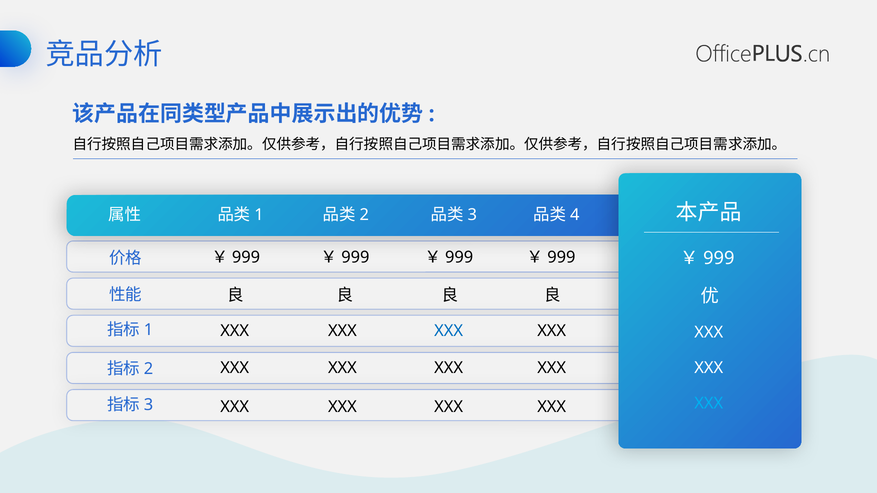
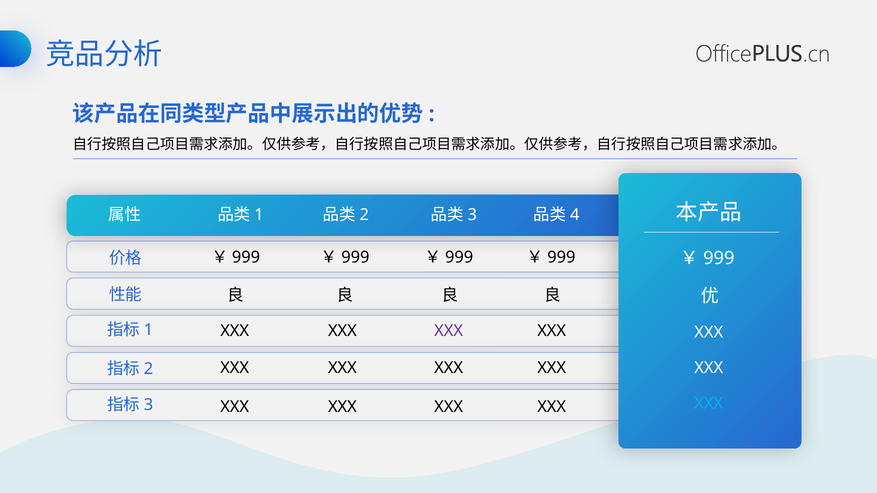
XXX colour: blue -> purple (449, 331)
